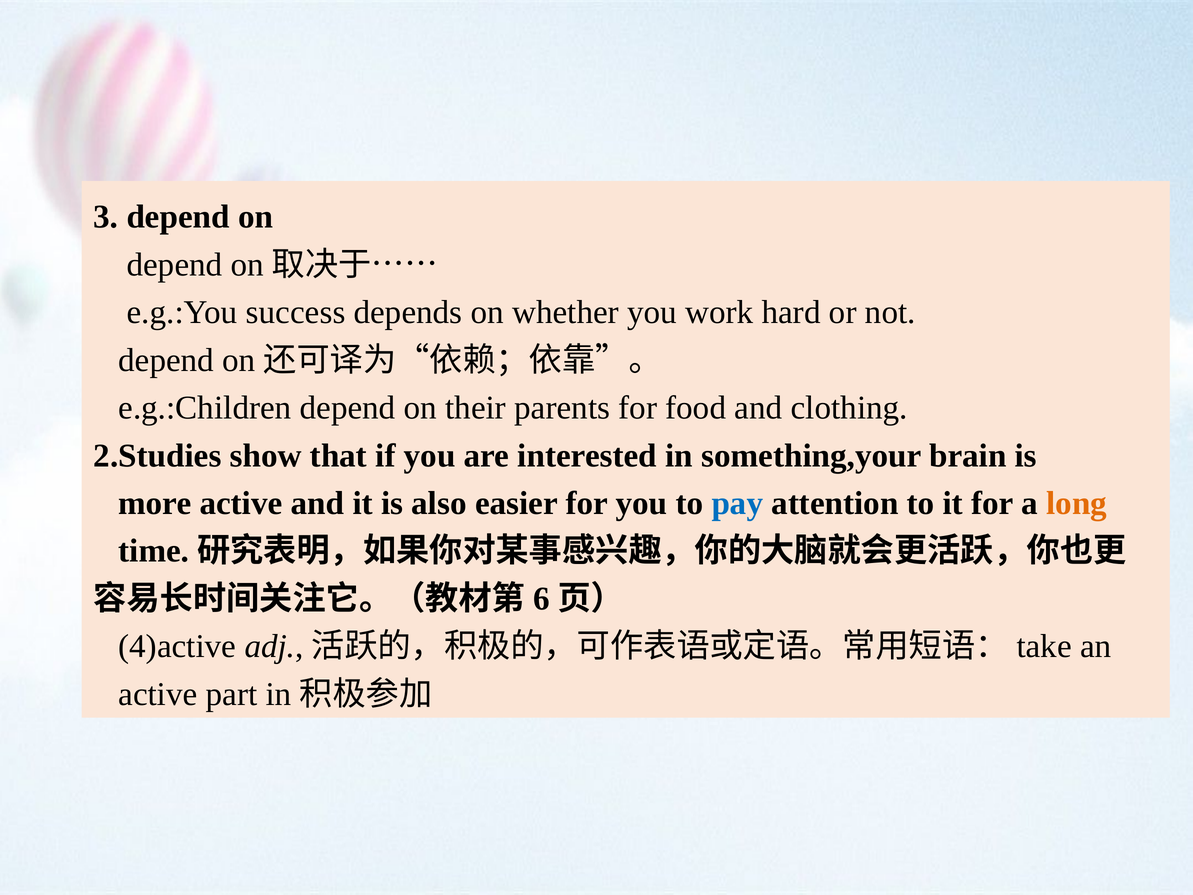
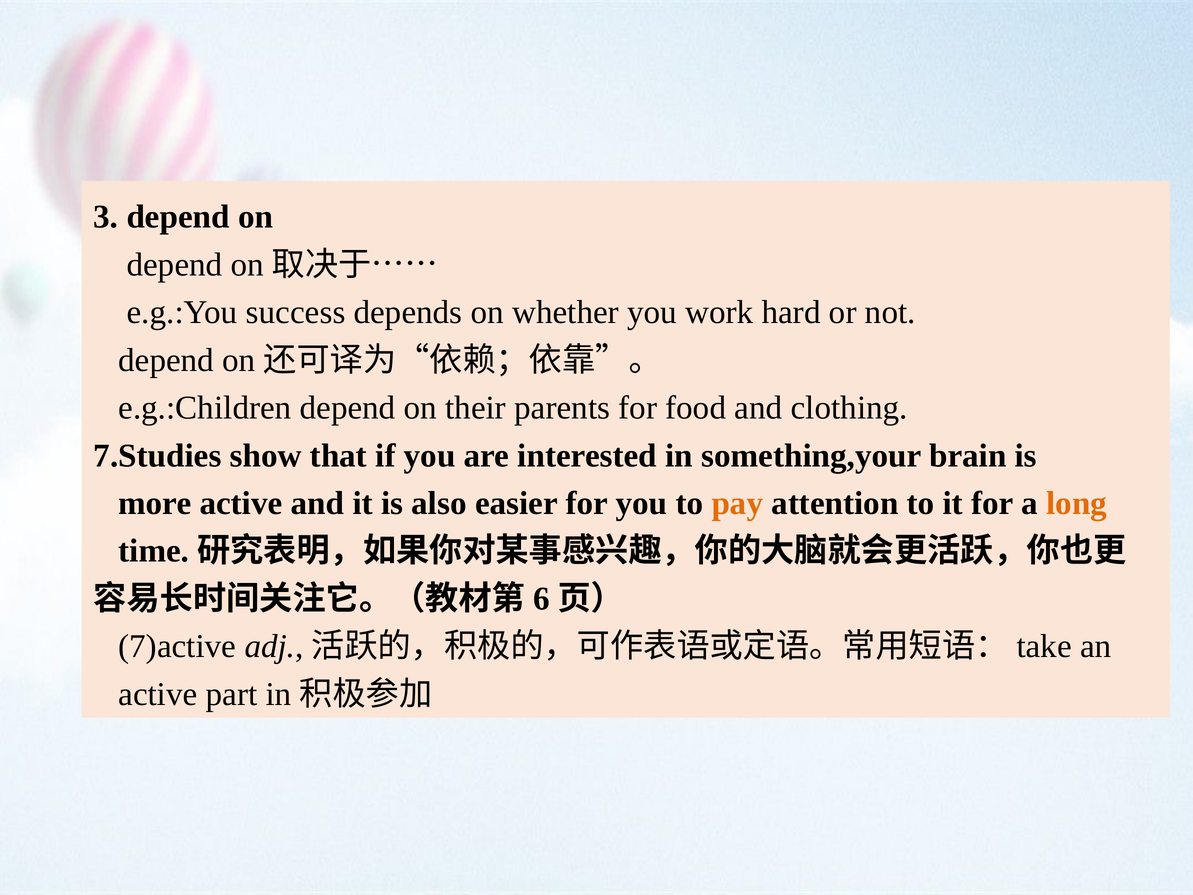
2.Studies: 2.Studies -> 7.Studies (157, 455)
pay colour: blue -> orange (737, 503)
4)active: 4)active -> 7)active (177, 646)
